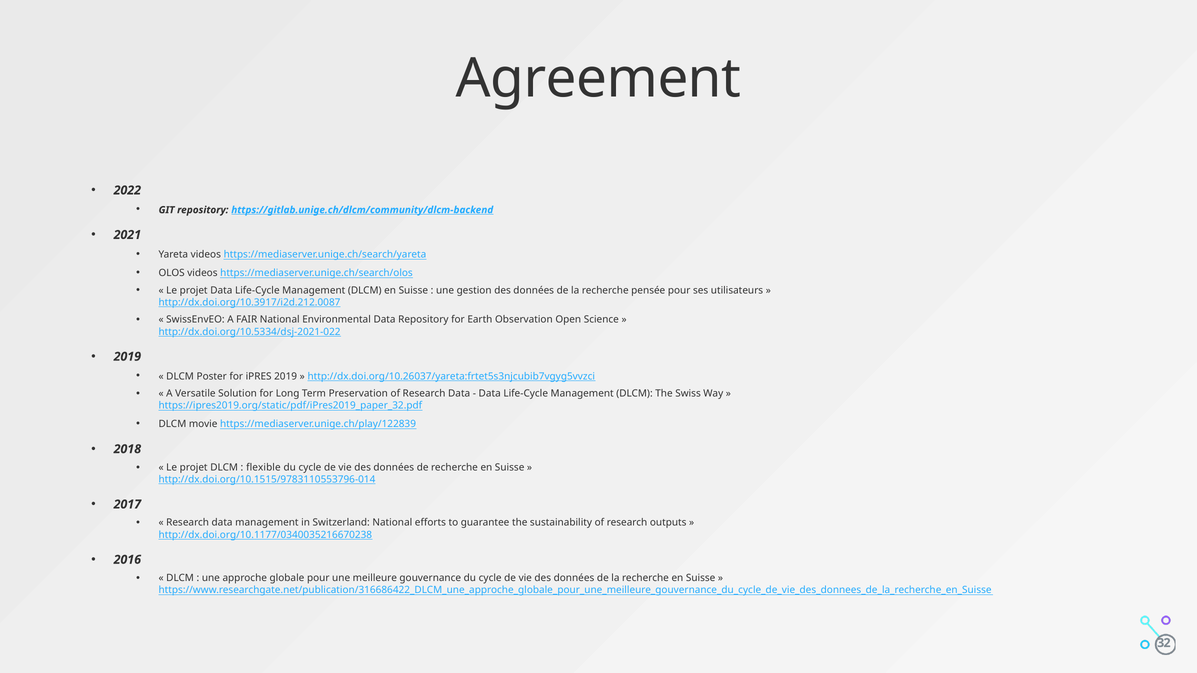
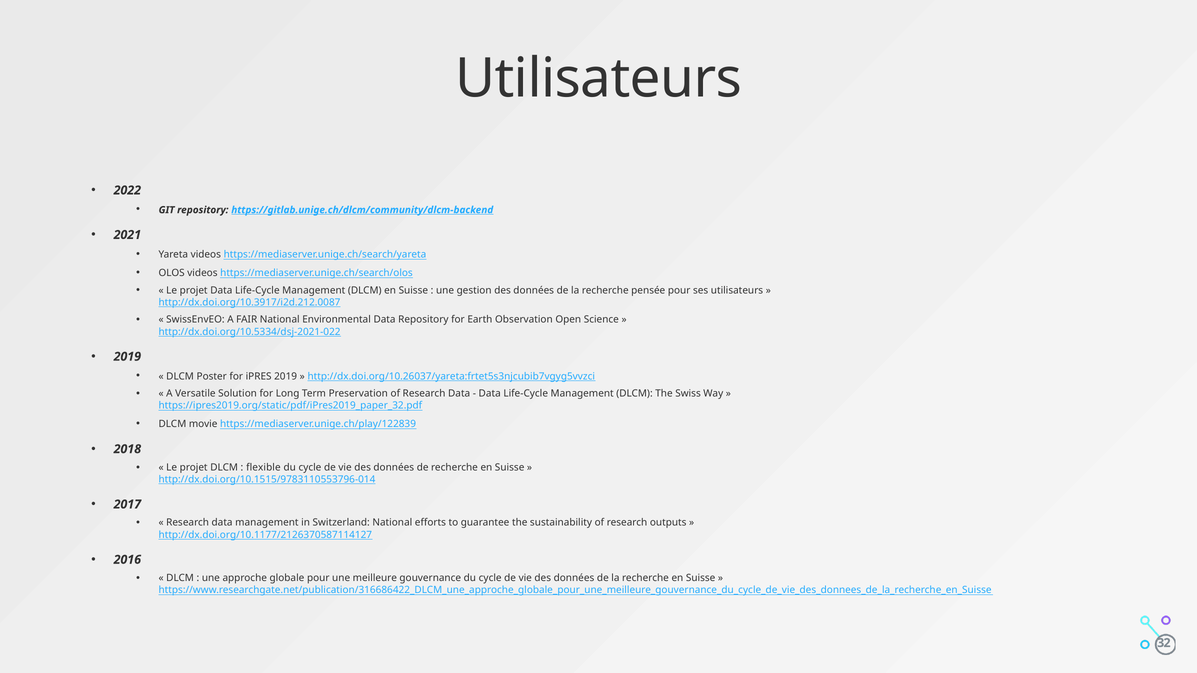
Agreement: Agreement -> Utilisateurs (599, 79)
http://dx.doi.org/10.1177/0340035216670238: http://dx.doi.org/10.1177/0340035216670238 -> http://dx.doi.org/10.1177/2126370587114127 (265, 535)
